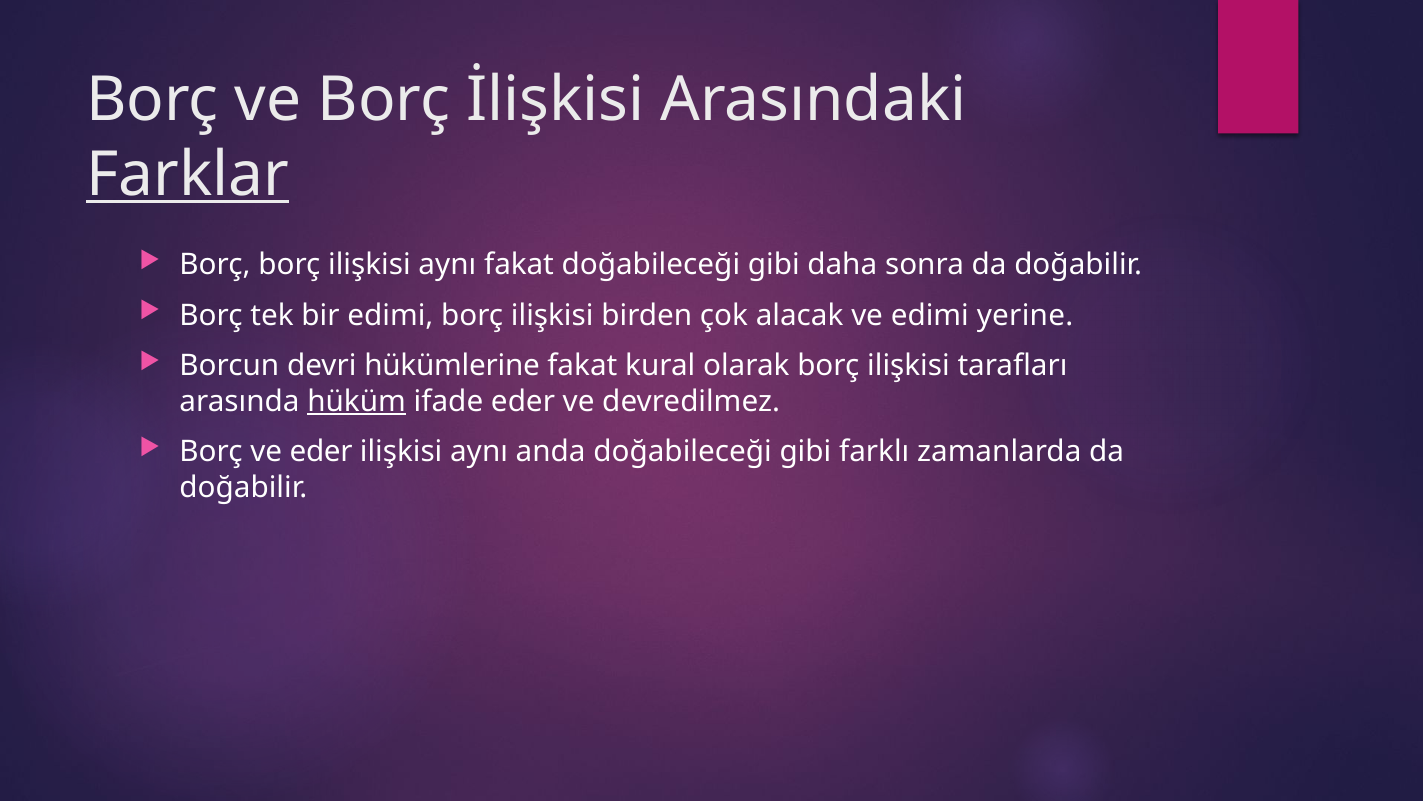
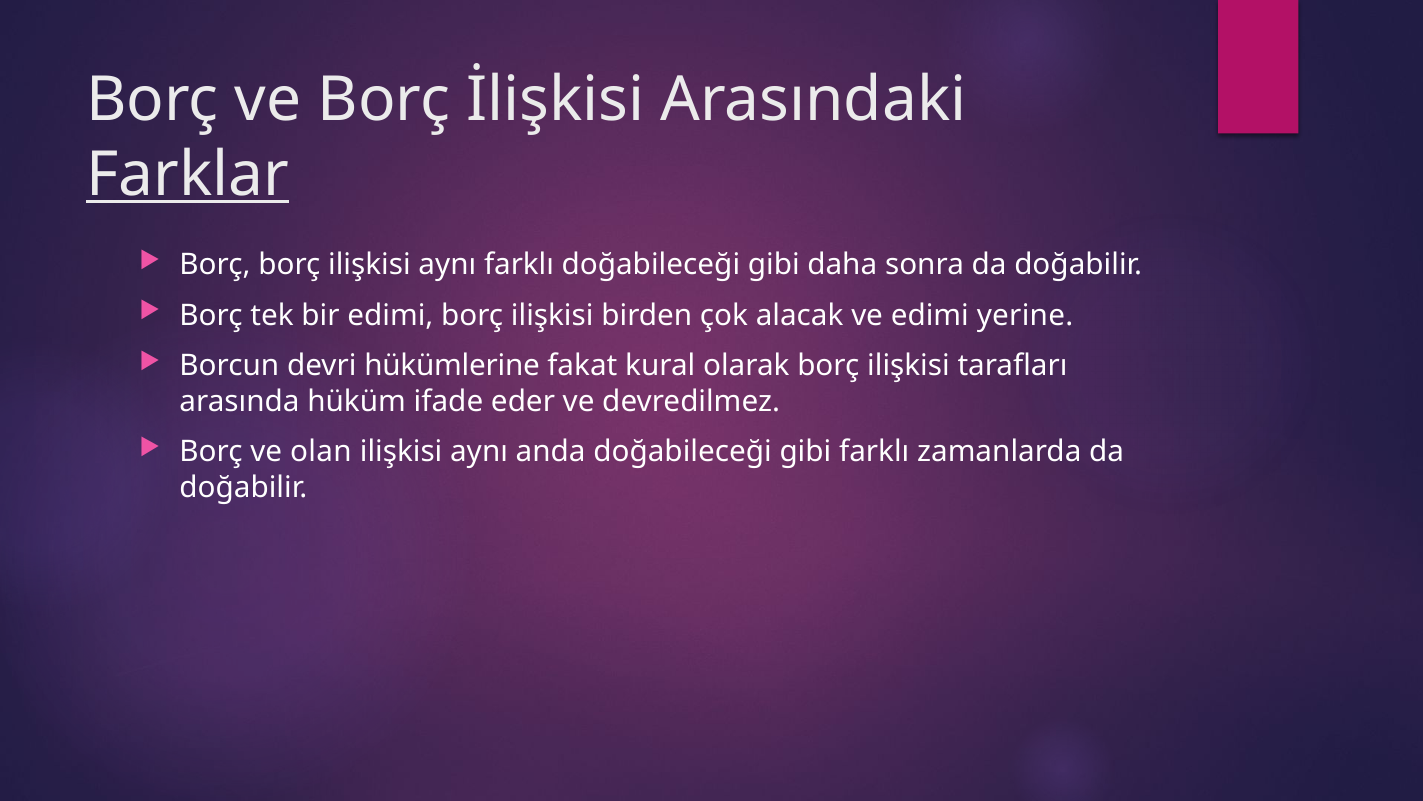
aynı fakat: fakat -> farklı (519, 265)
hüküm underline: present -> none (357, 401)
ve eder: eder -> olan (321, 452)
